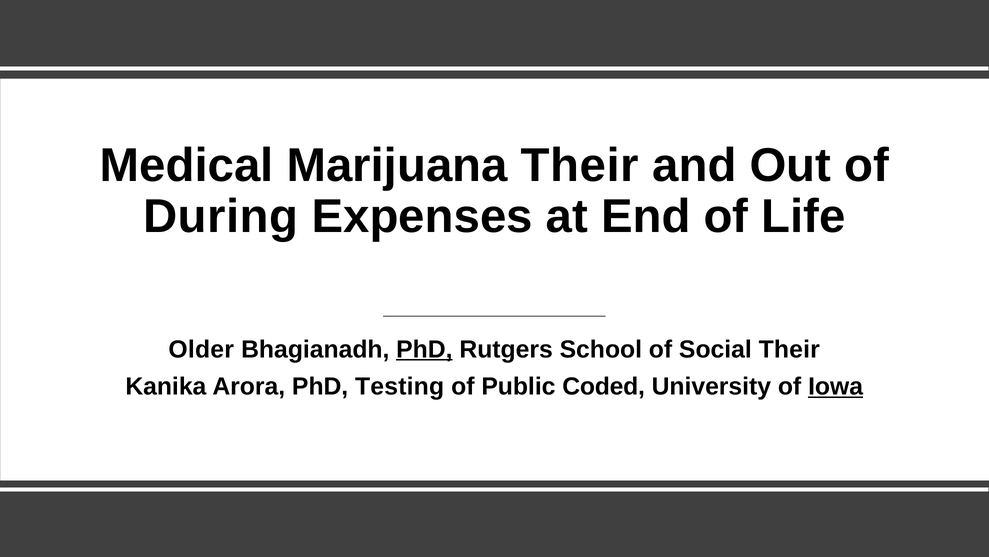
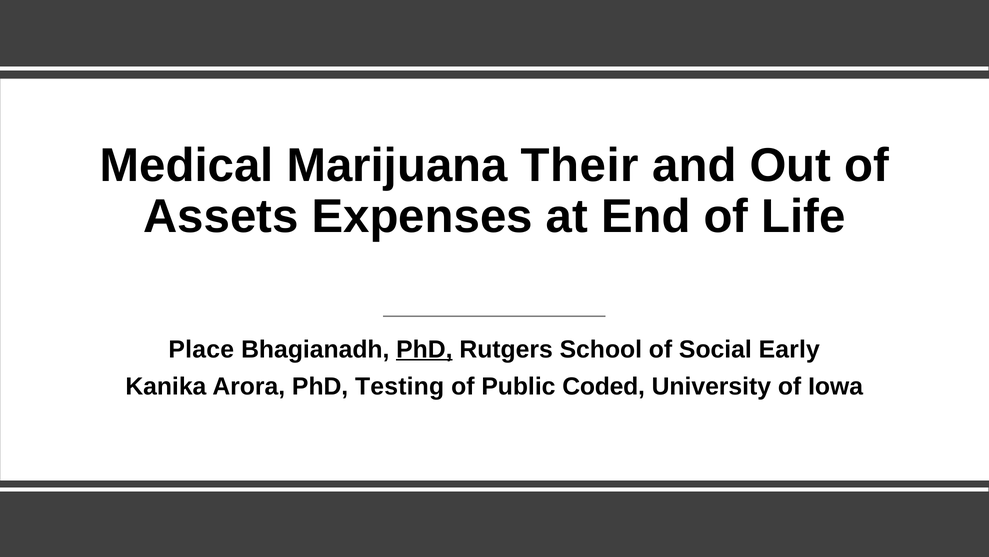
During: During -> Assets (221, 216)
Older: Older -> Place (201, 349)
Social Their: Their -> Early (789, 349)
Iowa underline: present -> none (836, 386)
